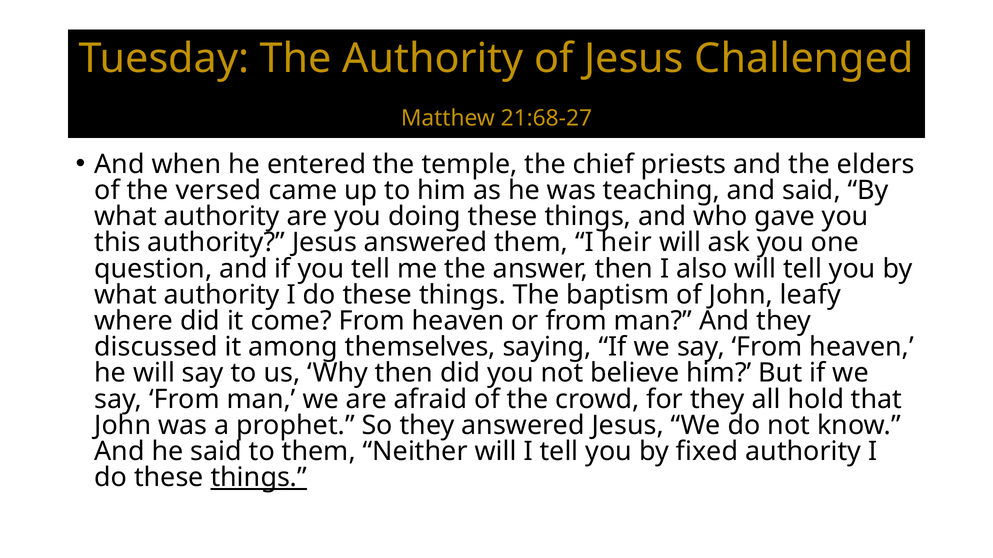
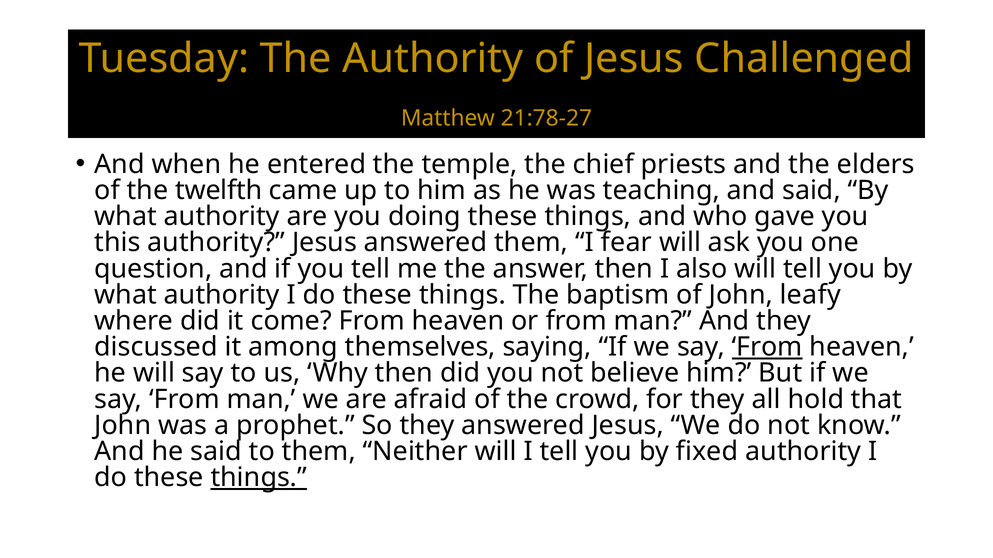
21:68-27: 21:68-27 -> 21:78-27 (546, 118)
versed: versed -> twelfth (219, 191)
heir: heir -> fear (626, 243)
From underline: none -> present (767, 347)
